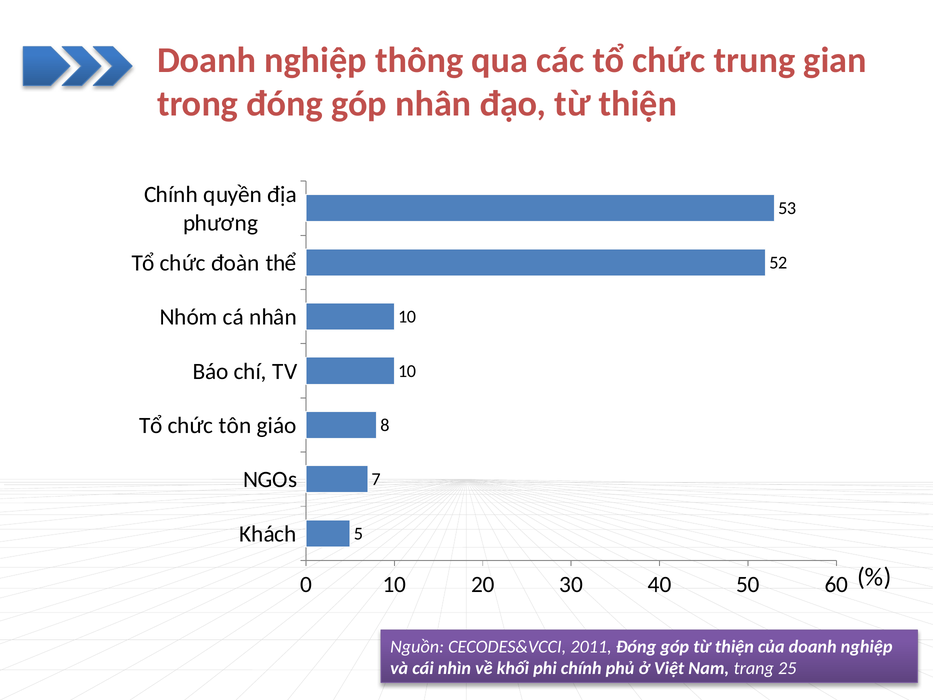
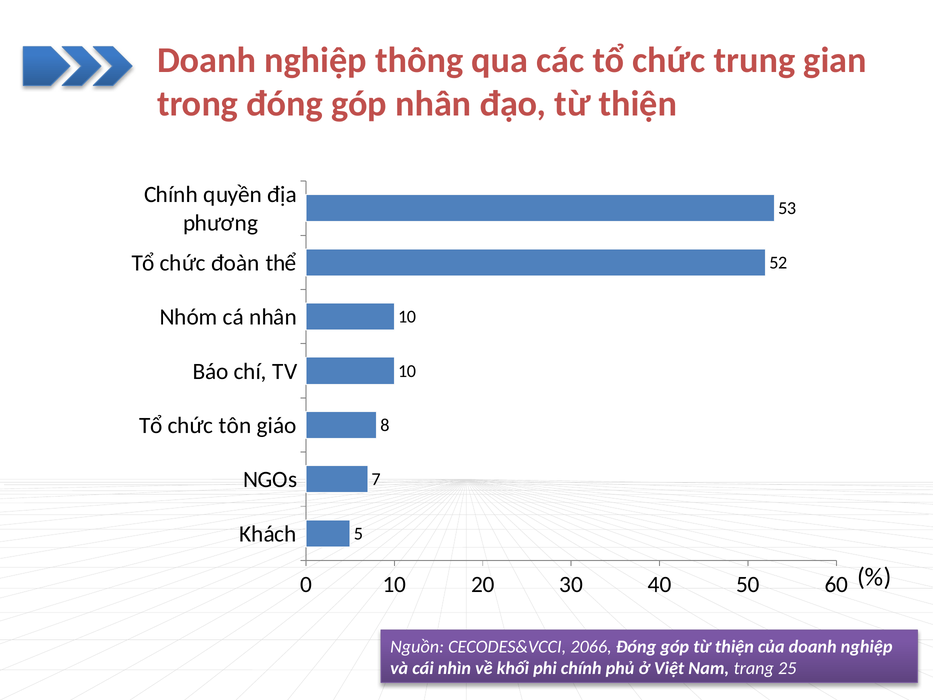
2011: 2011 -> 2066 (591, 646)
